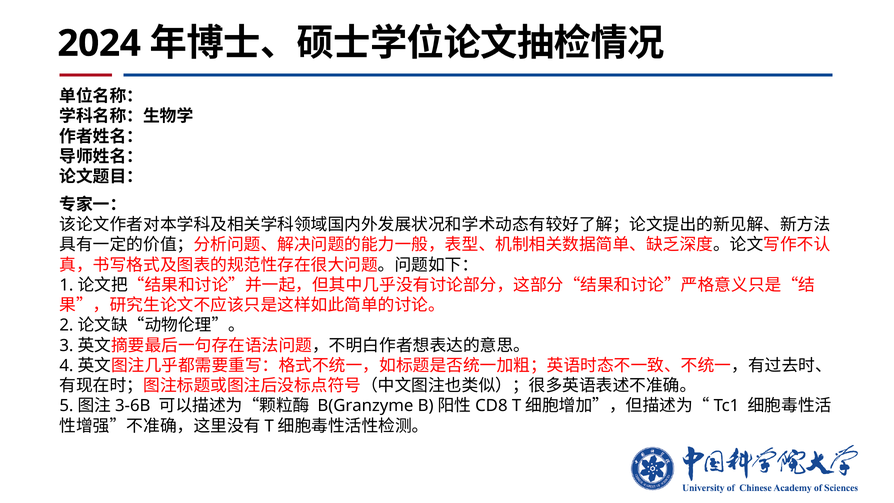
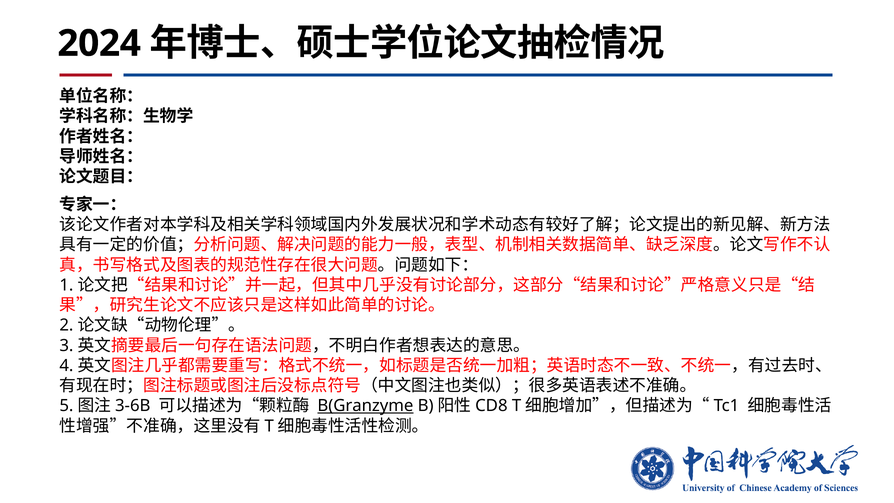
B(Granzyme underline: none -> present (365, 406)
